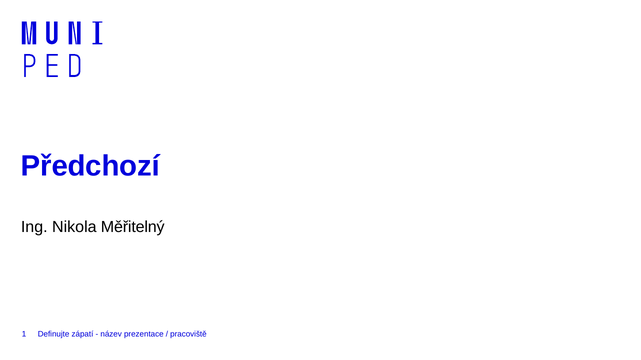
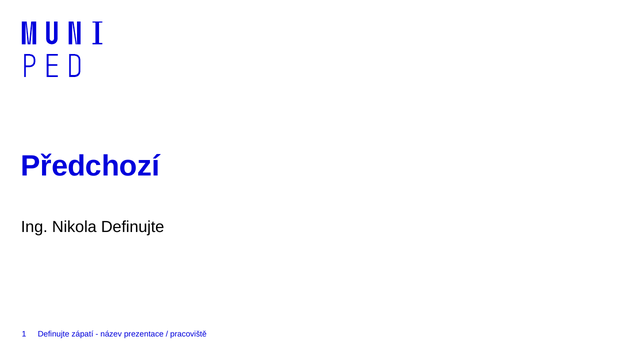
Nikola Měřitelný: Měřitelný -> Definujte (133, 227)
